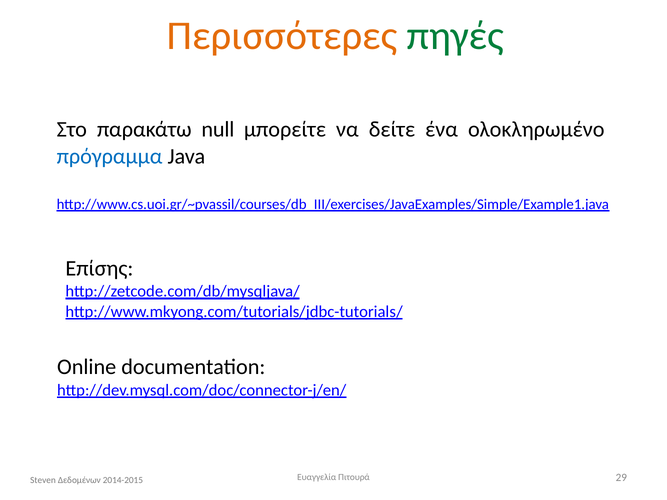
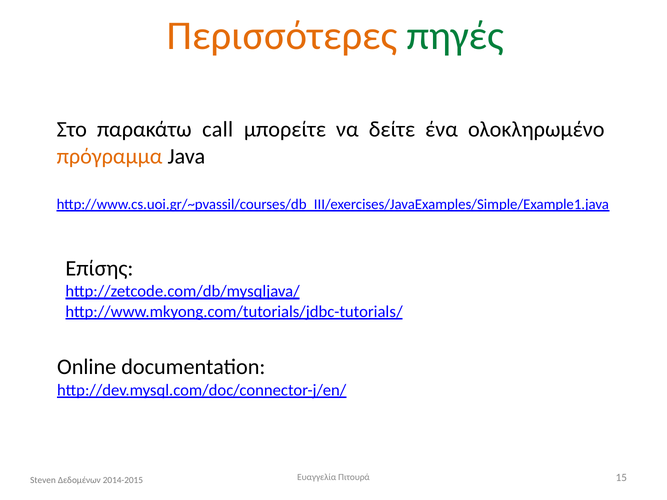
null: null -> call (218, 130)
πρόγραμμα colour: blue -> orange (110, 156)
29: 29 -> 15 (621, 478)
